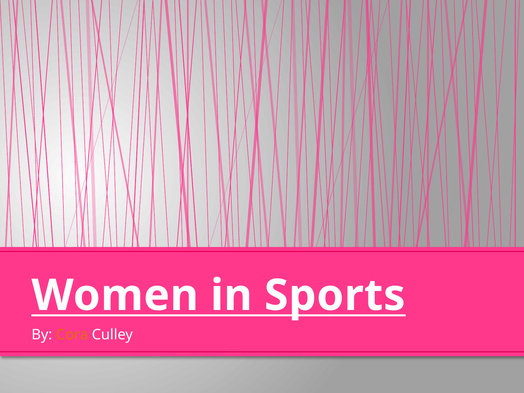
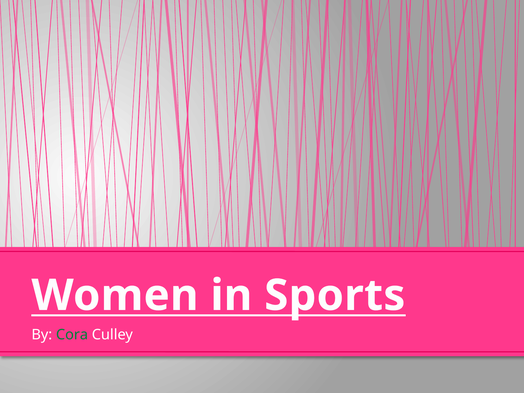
Cora colour: orange -> green (72, 335)
